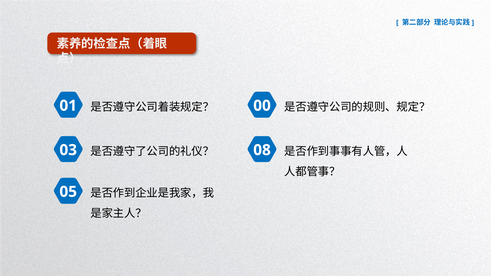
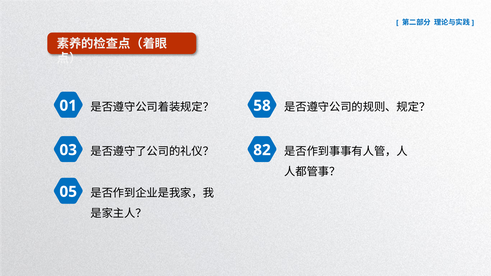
00: 00 -> 58 (262, 106)
08: 08 -> 82 (262, 150)
